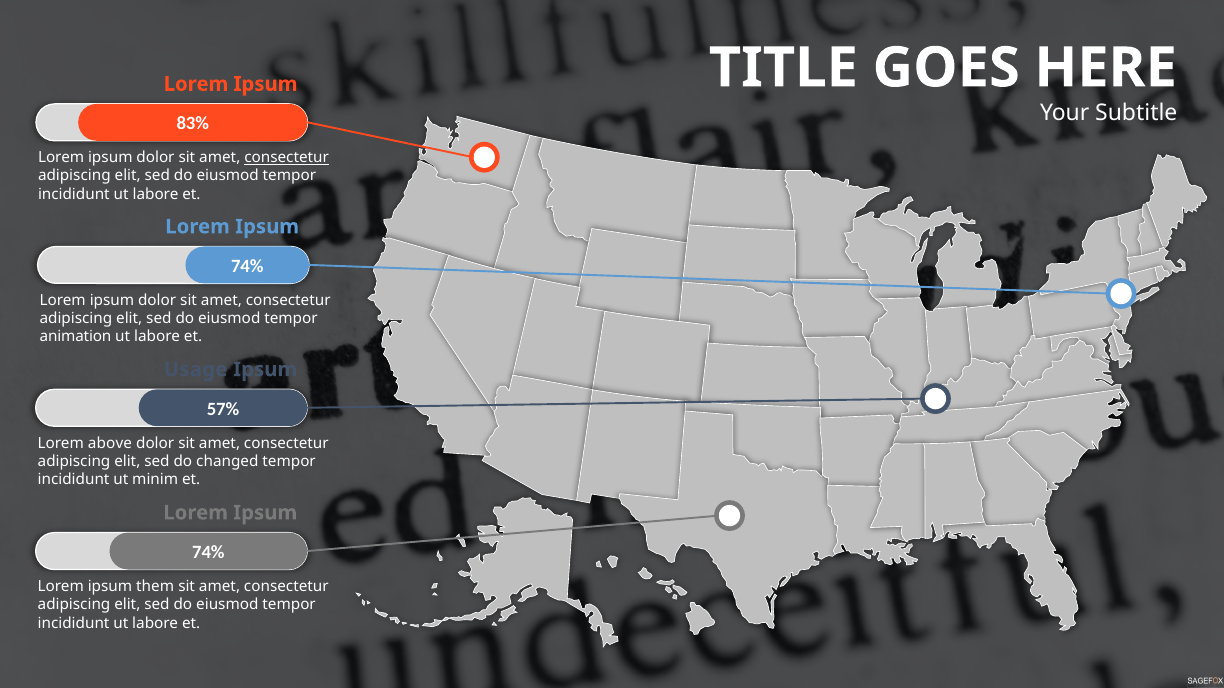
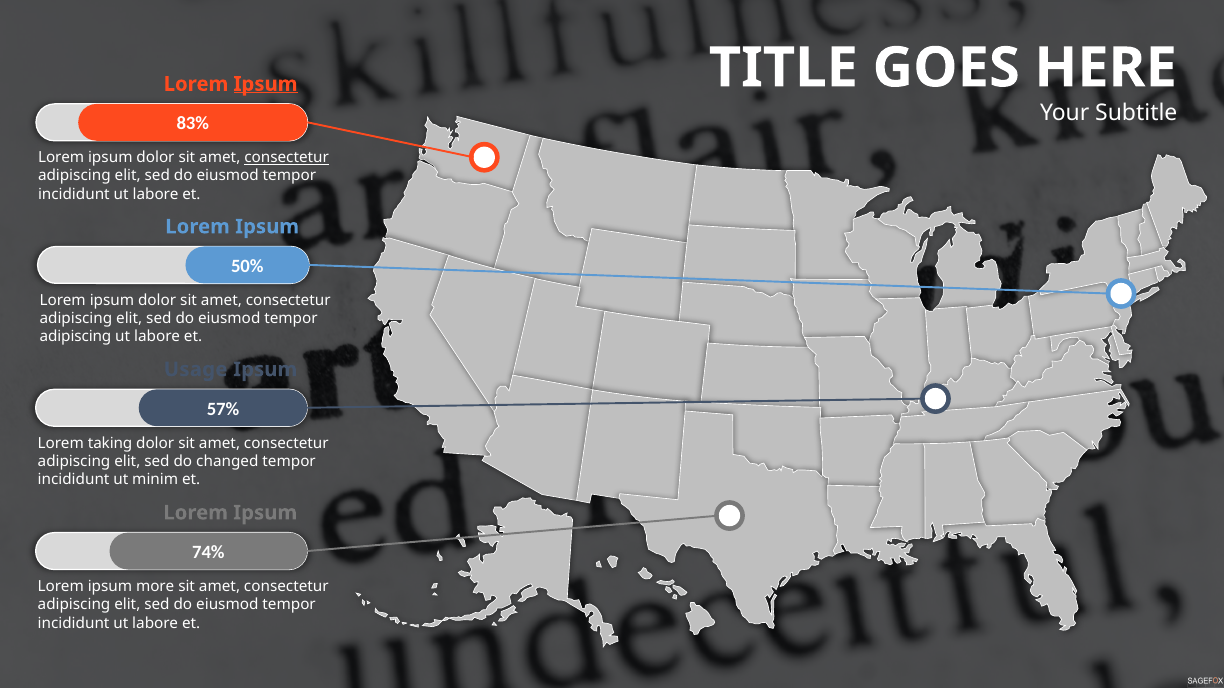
Ipsum underline: none -> present (266, 84)
74%: 74% -> 50% (247, 266)
animation: animation -> adipiscing (76, 337)
above: above -> taking (110, 443)
them: them -> more (155, 587)
